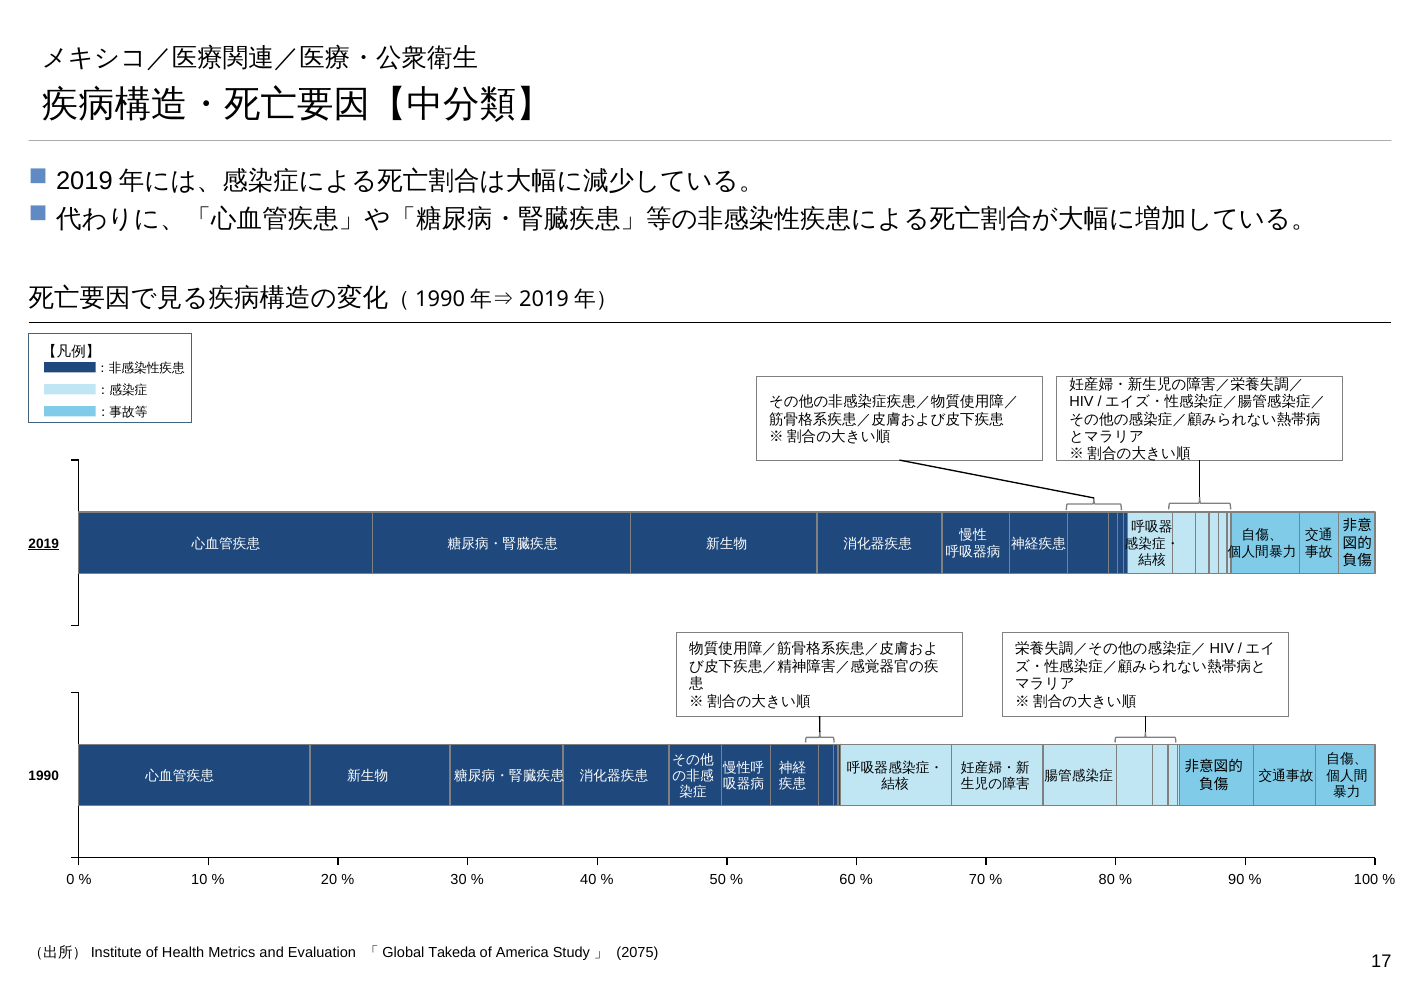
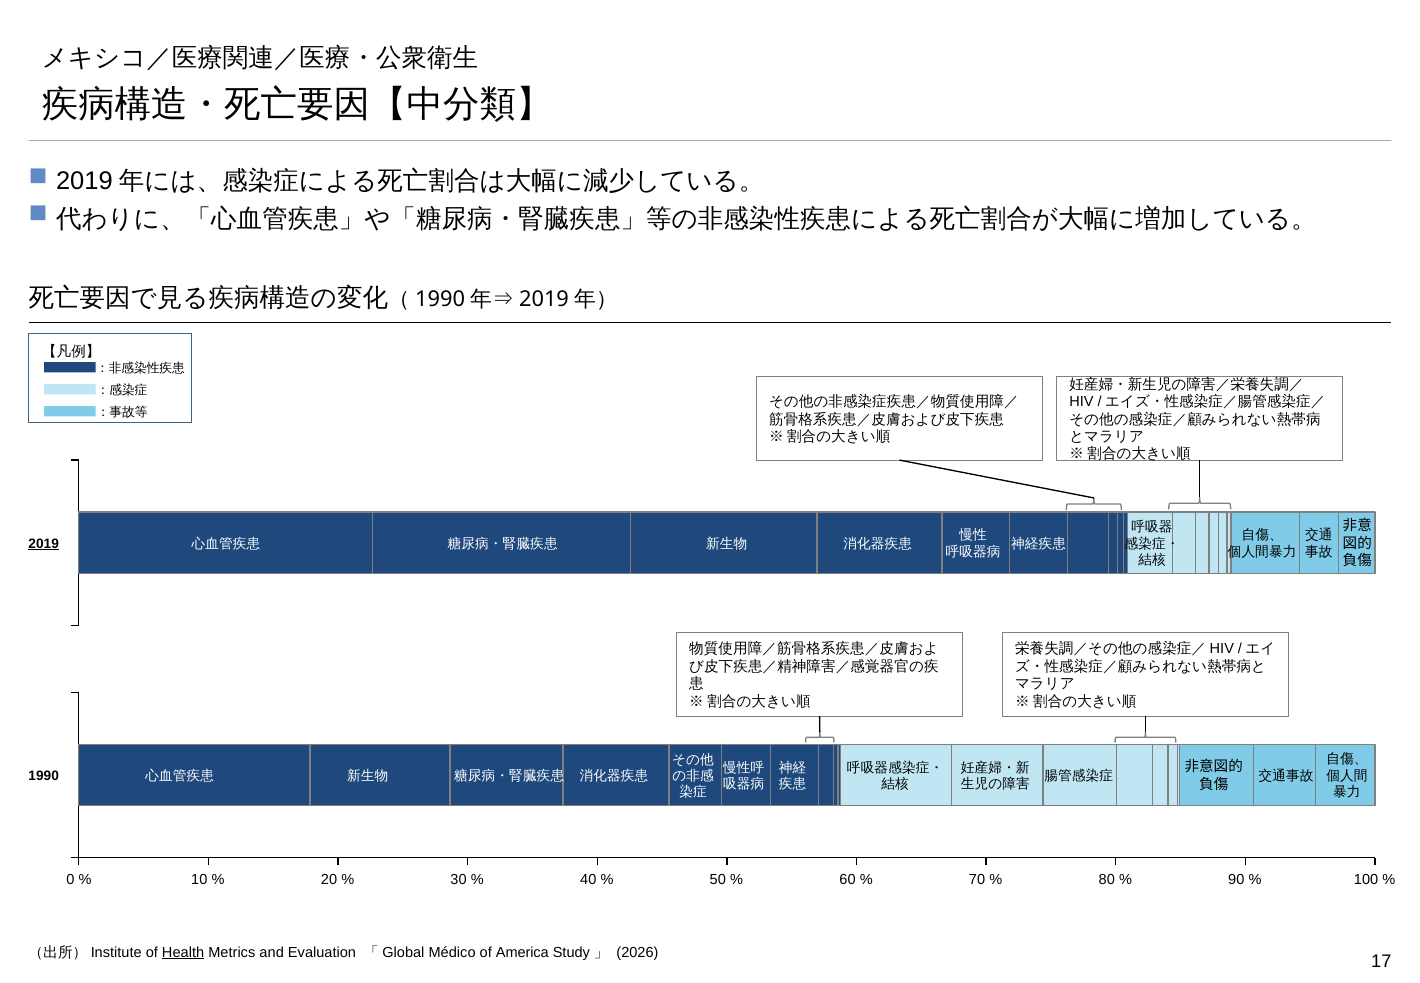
Health underline: none -> present (183, 952)
Takeda: Takeda -> Médico (452, 952)
2075: 2075 -> 2026 (637, 952)
